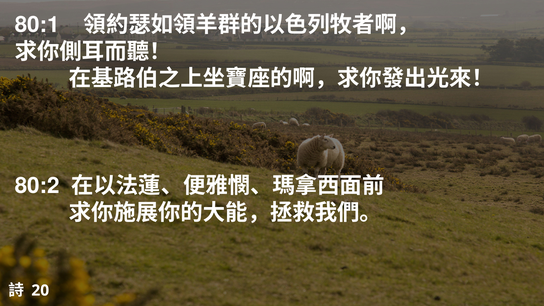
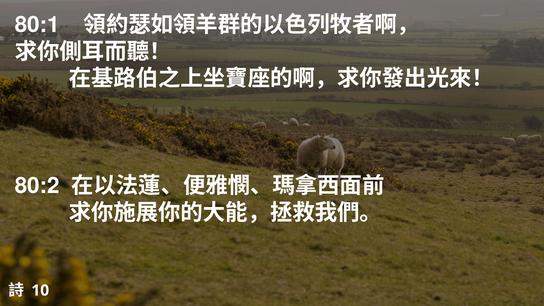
20: 20 -> 10 (40, 290)
